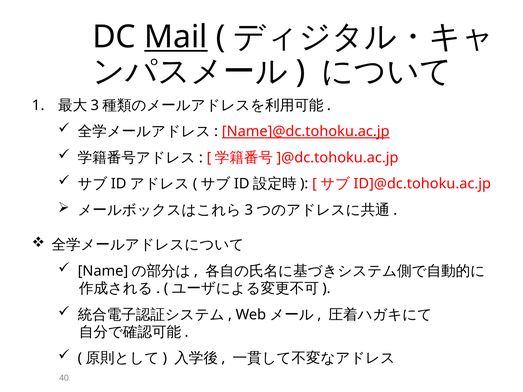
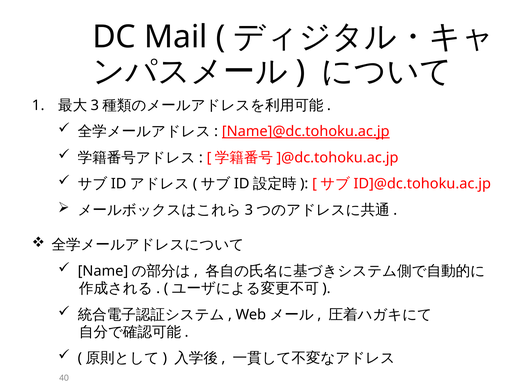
Mail underline: present -> none (176, 37)
